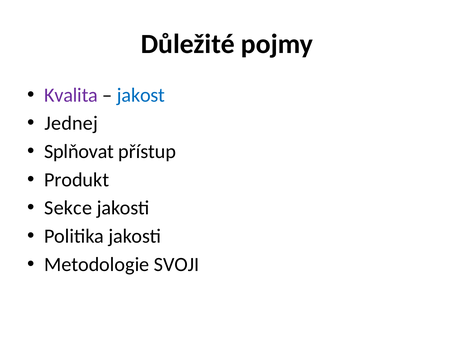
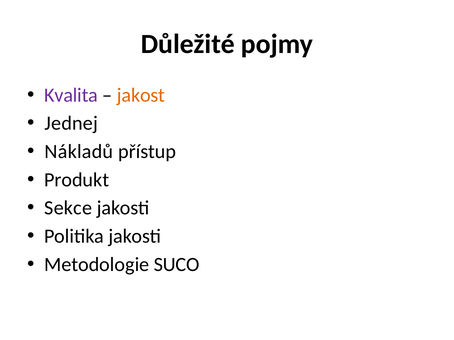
jakost colour: blue -> orange (141, 95)
Splňovat: Splňovat -> Nákladů (79, 152)
SVOJI: SVOJI -> SUCO (177, 265)
